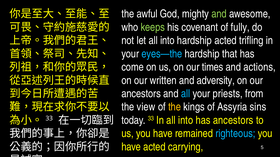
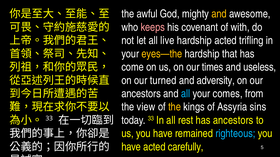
and colour: light green -> yellow (219, 14)
keeps colour: light green -> pink (153, 27)
fully: fully -> with (240, 27)
let all into: into -> live (167, 41)
eyes—the colour: light blue -> yellow (162, 54)
actions: actions -> useless (260, 67)
written: written -> turned (163, 81)
priests: priests -> comes (228, 94)
In all into: into -> rest (186, 121)
carrying: carrying -> carefully (186, 147)
